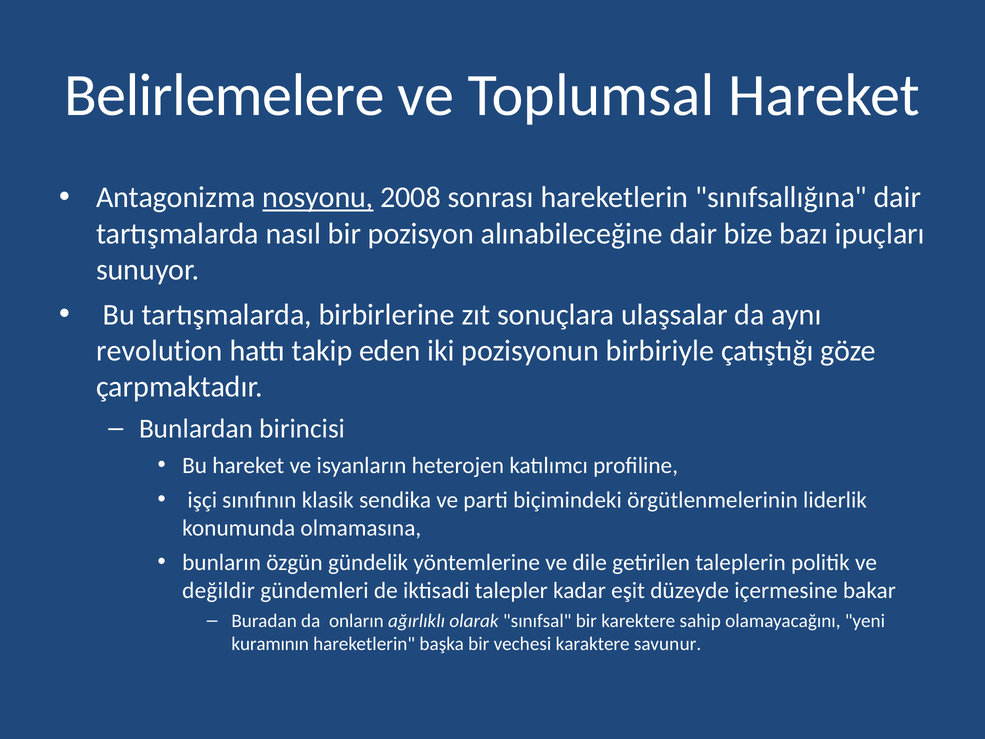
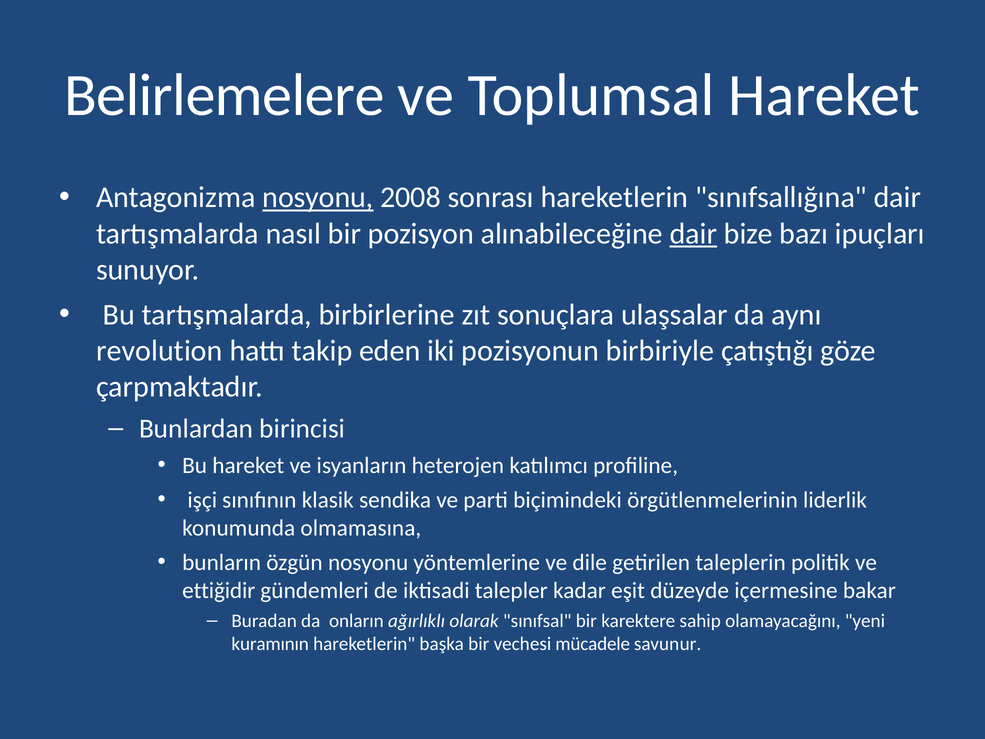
dair underline: none -> present (693, 234)
özgün gündelik: gündelik -> nosyonu (368, 562)
değildir: değildir -> ettiğidir (219, 590)
karaktere: karaktere -> mücadele (593, 644)
